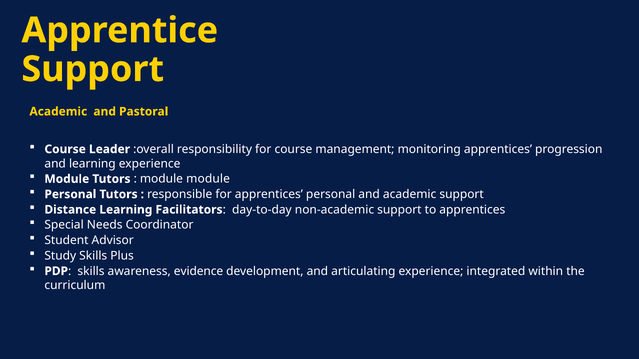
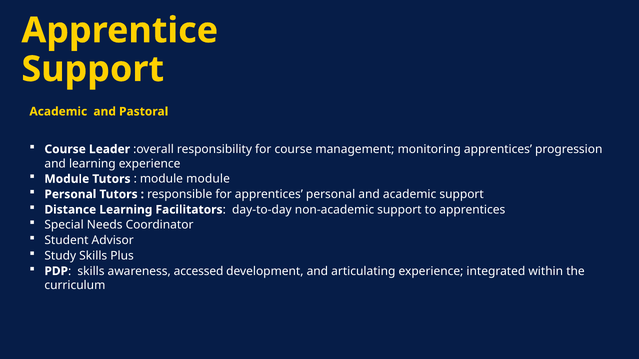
evidence: evidence -> accessed (199, 271)
